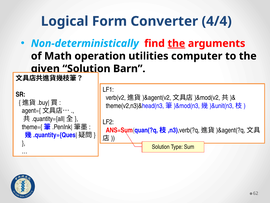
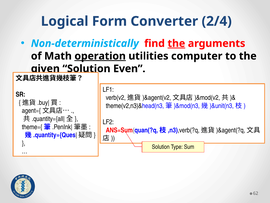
4/4: 4/4 -> 2/4 (217, 21)
operation underline: none -> present (100, 56)
Barn: Barn -> Even (129, 69)
